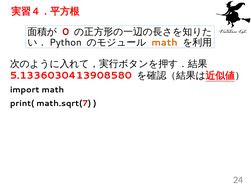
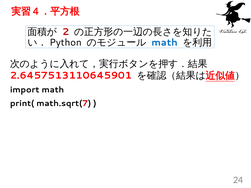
0: 0 -> 2 (66, 32)
math colour: orange -> blue (165, 43)
5.1336030413908580: 5.1336030413908580 -> 2.6457513110645901 (71, 76)
